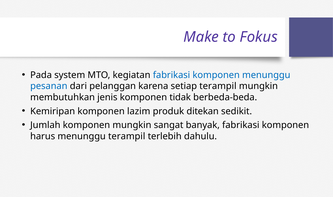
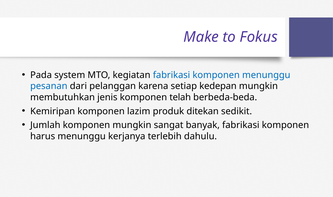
setiap terampil: terampil -> kedepan (218, 86)
tidak: tidak -> telah (180, 97)
menunggu terampil: terampil -> kerjanya (127, 136)
